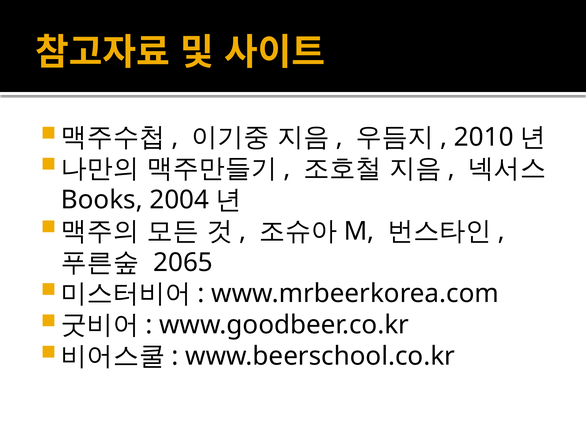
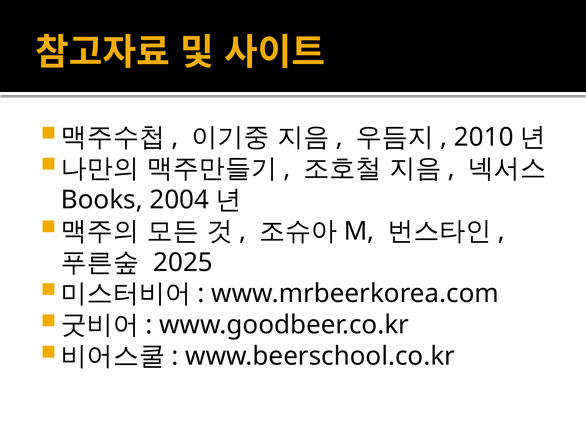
2065: 2065 -> 2025 (183, 262)
